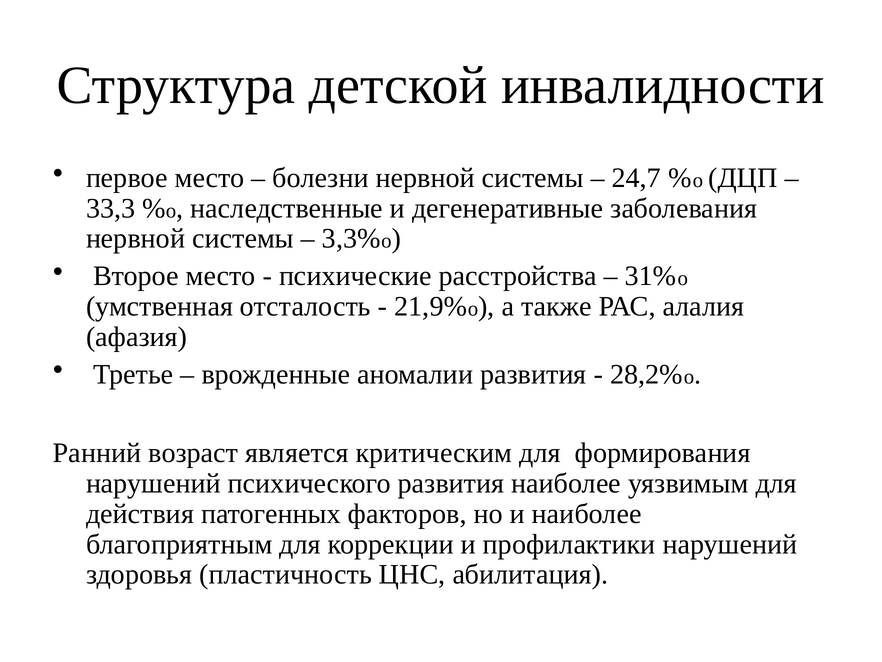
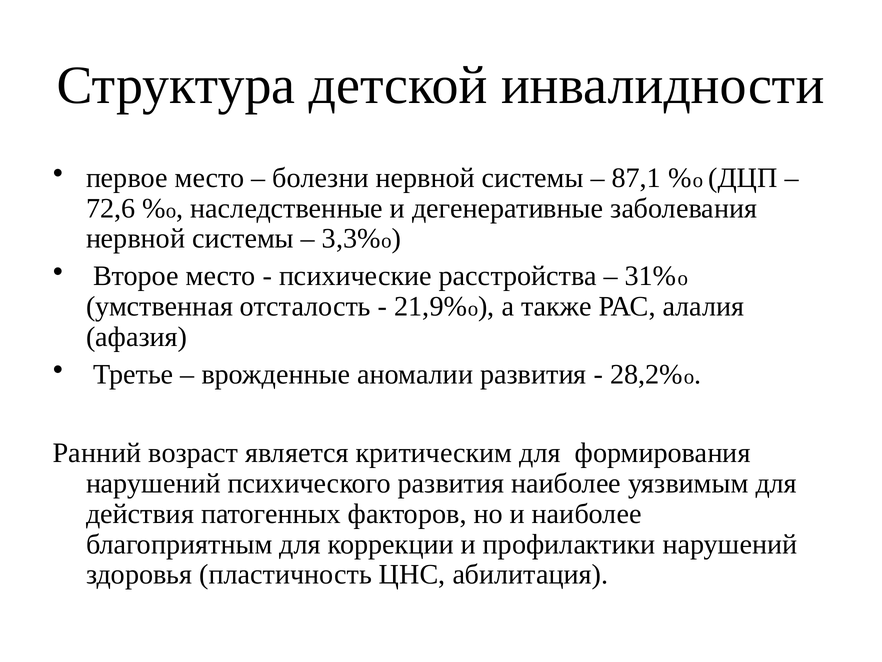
24,7: 24,7 -> 87,1 (636, 178)
33,3: 33,3 -> 72,6 (111, 208)
